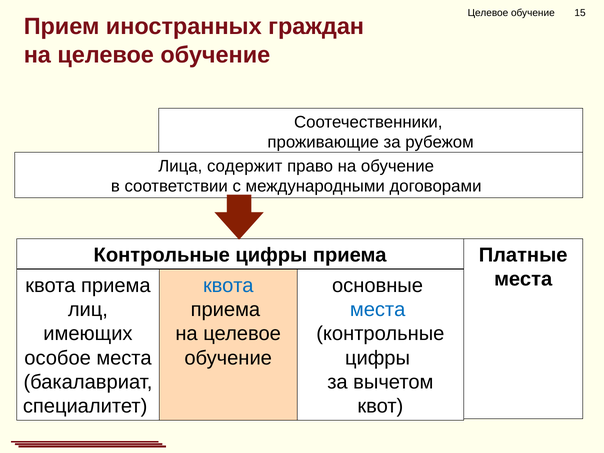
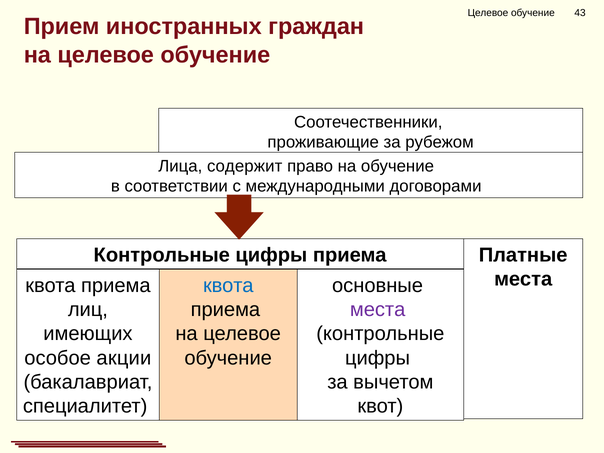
15: 15 -> 43 (580, 13)
места colour: blue -> purple (378, 310)
особое места: места -> акции (124, 358)
